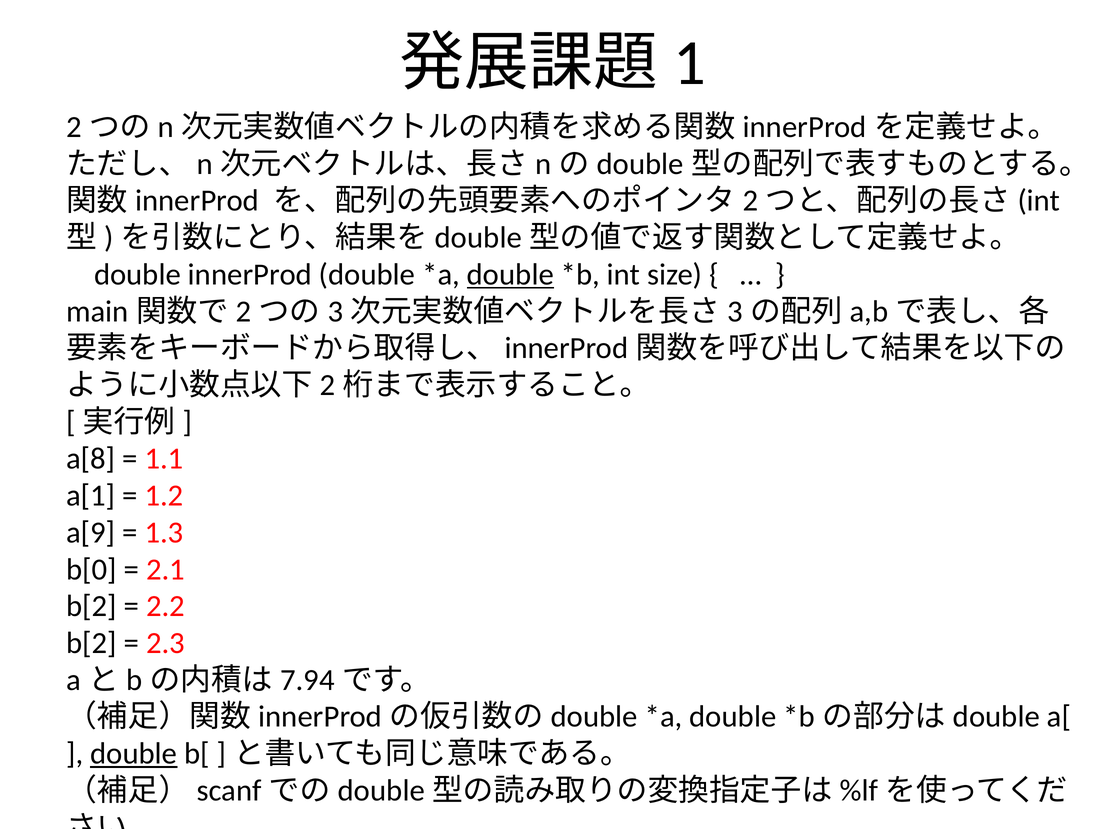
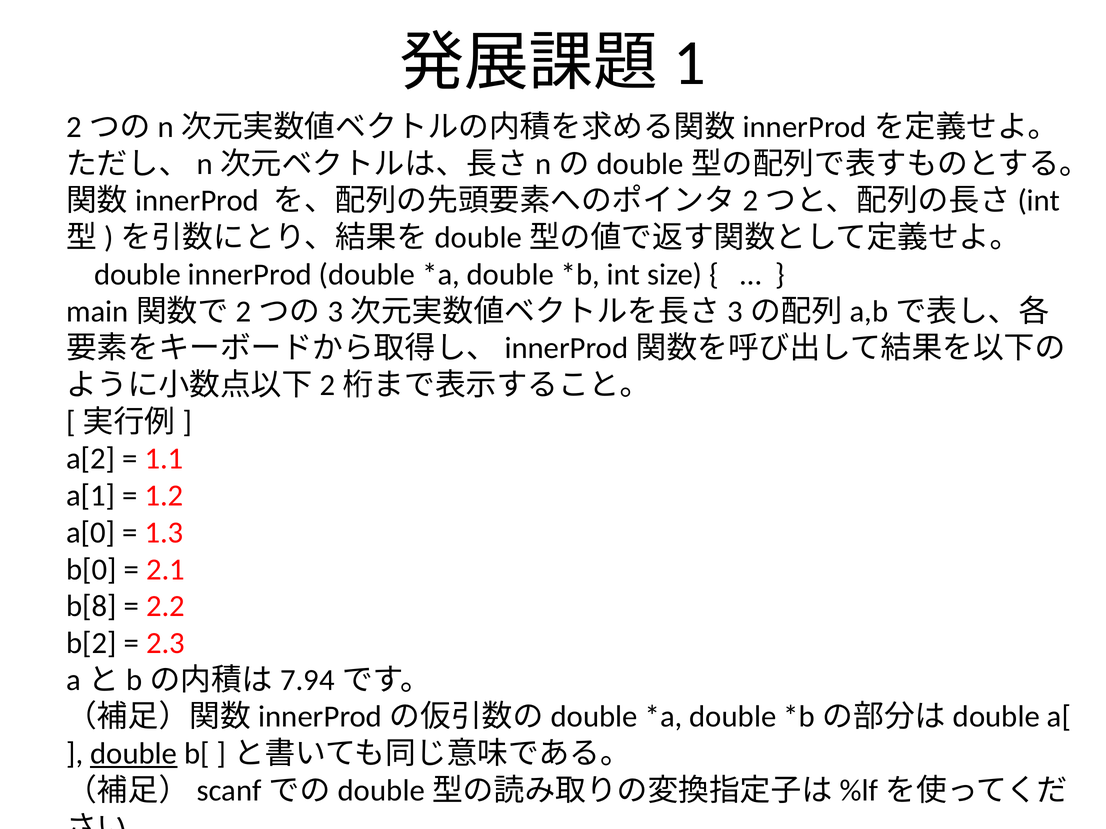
double underline: present -> none (510, 275)
a[8: a[8 -> a[2 (91, 459)
a[9: a[9 -> a[0 (91, 533)
b[2: b[2 -> b[8 (91, 607)
